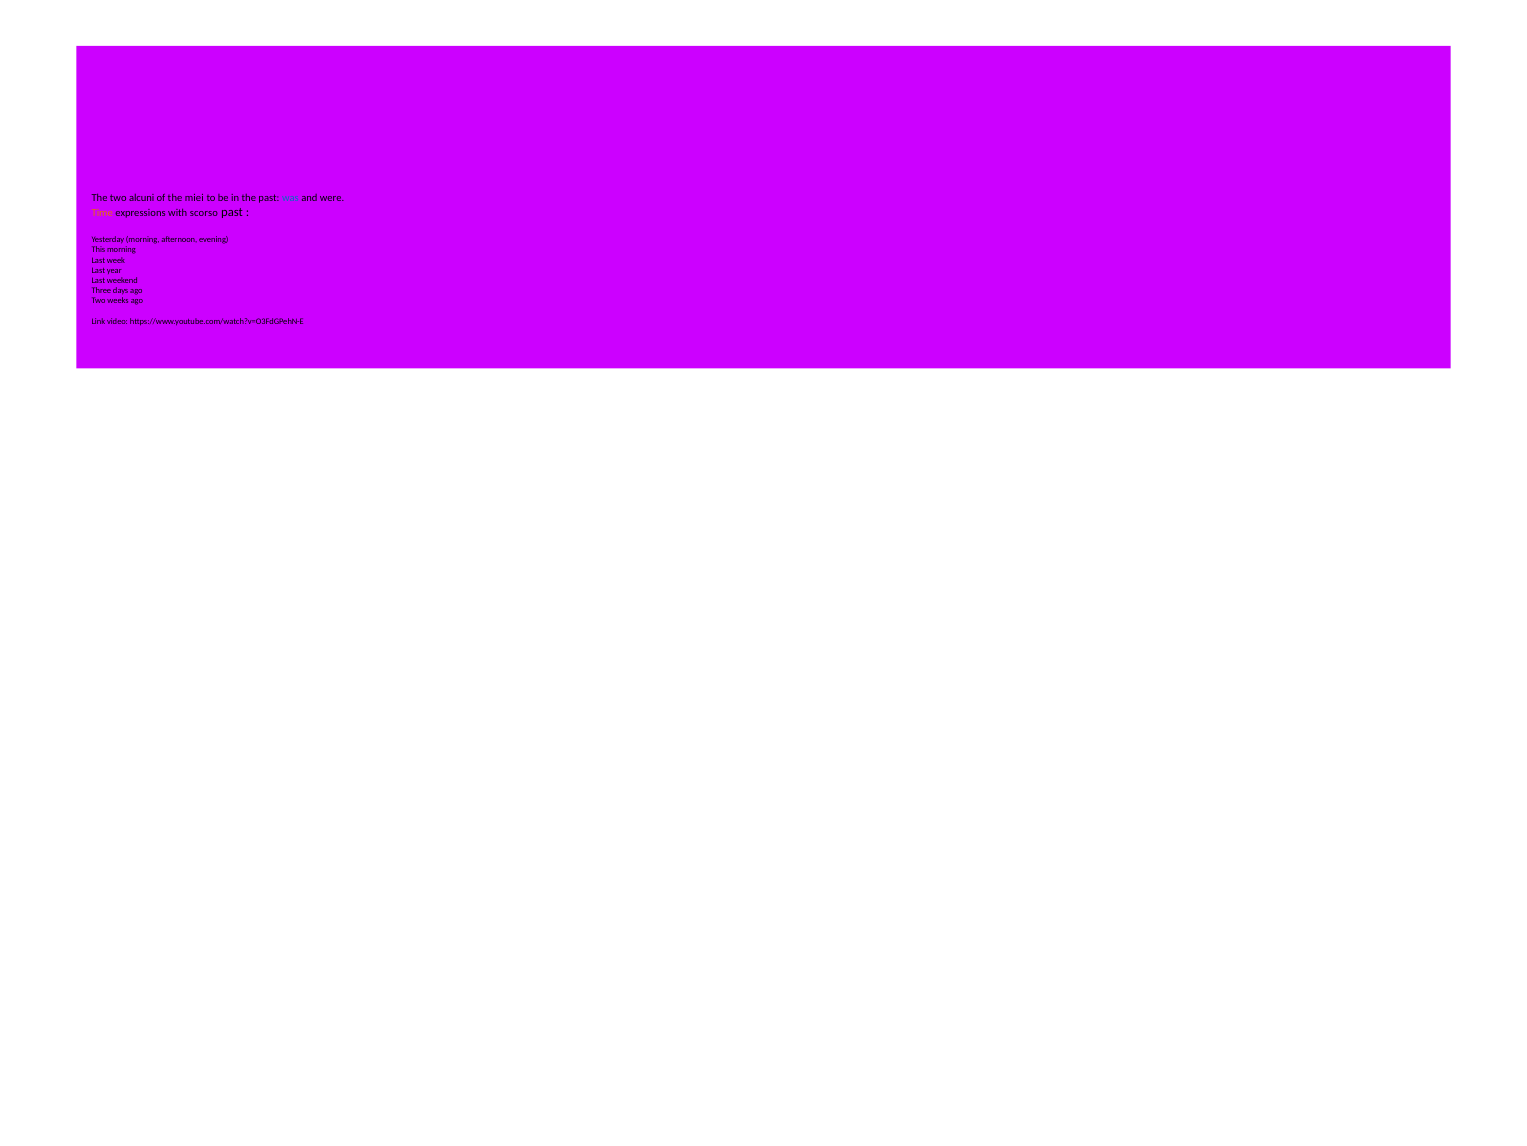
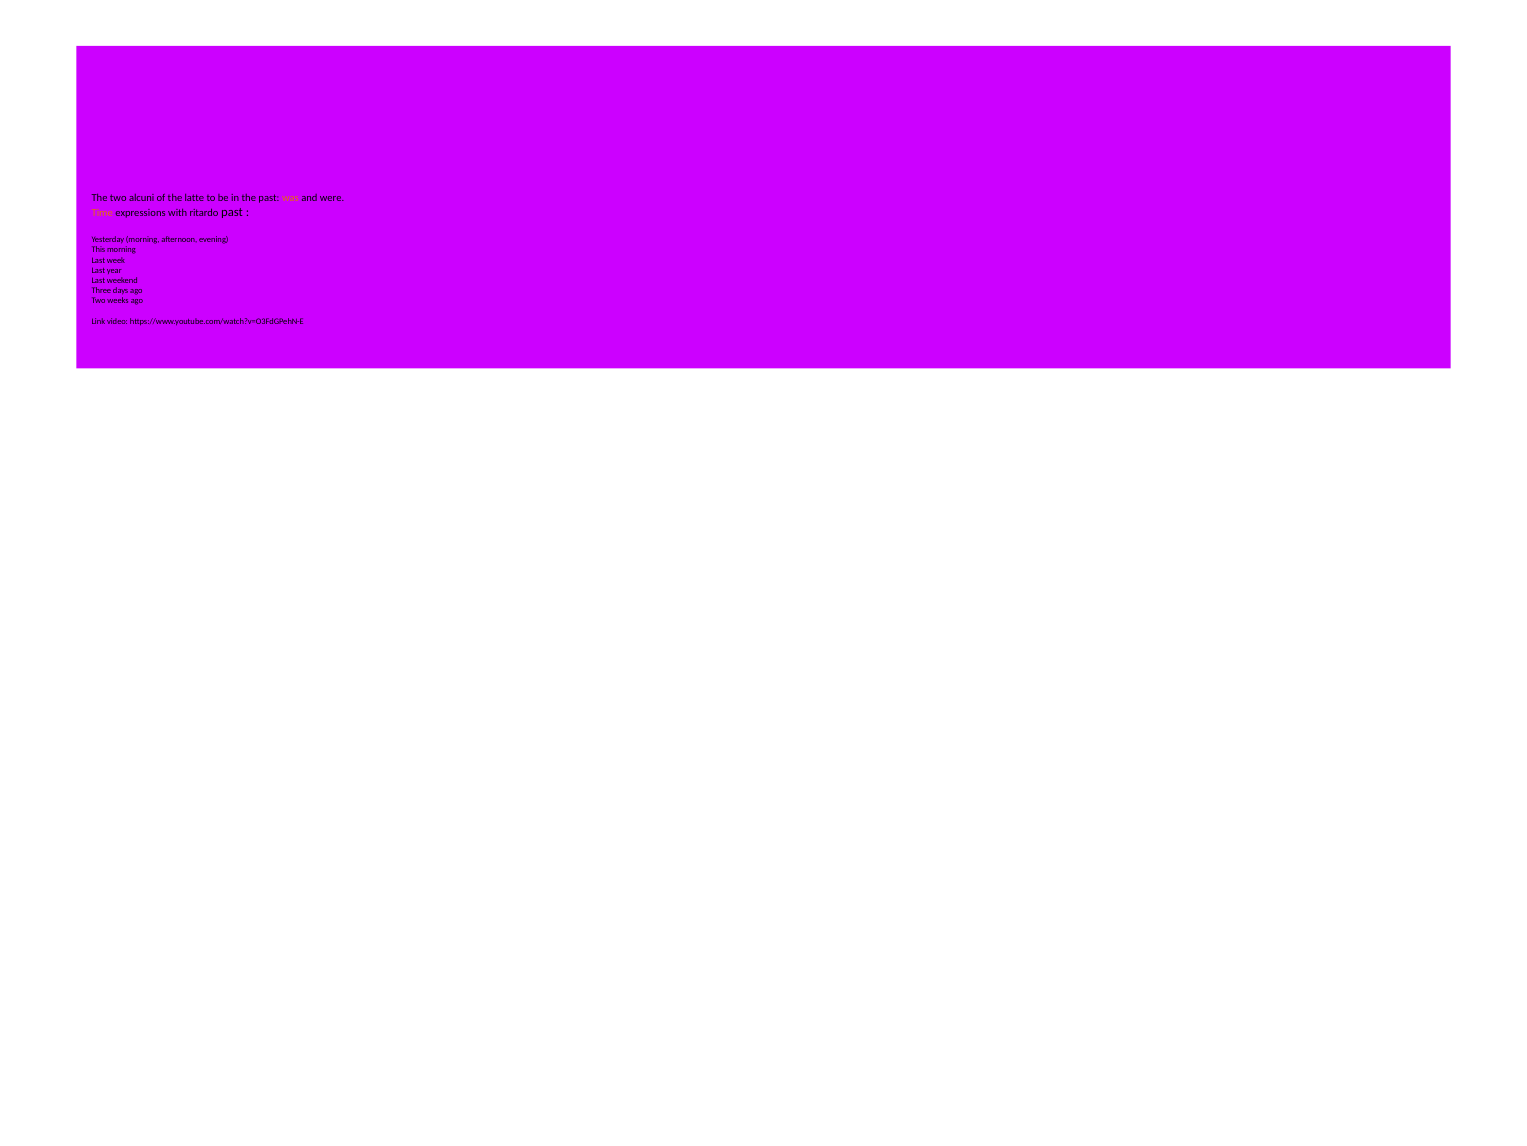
miei: miei -> latte (194, 198)
was colour: blue -> orange (290, 198)
scorso: scorso -> ritardo (204, 213)
